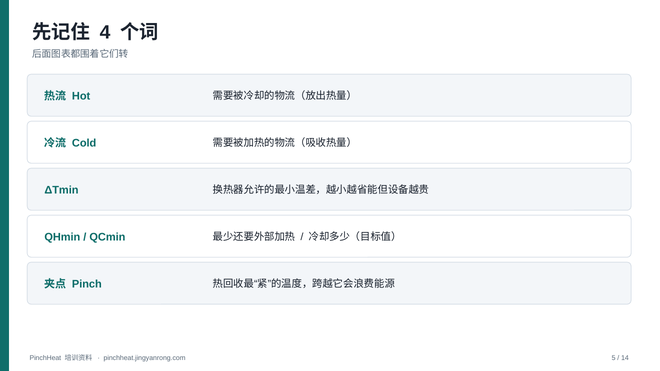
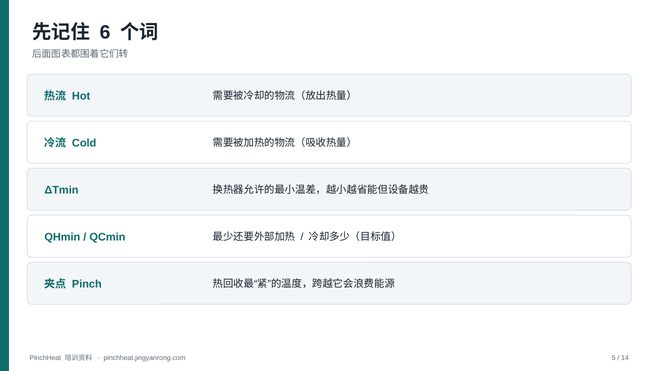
4: 4 -> 6 (105, 32)
